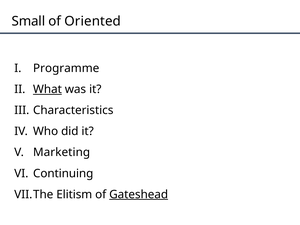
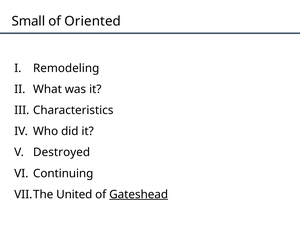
Programme: Programme -> Remodeling (66, 68)
What underline: present -> none (47, 89)
Marketing: Marketing -> Destroyed (62, 152)
Elitism: Elitism -> United (74, 194)
